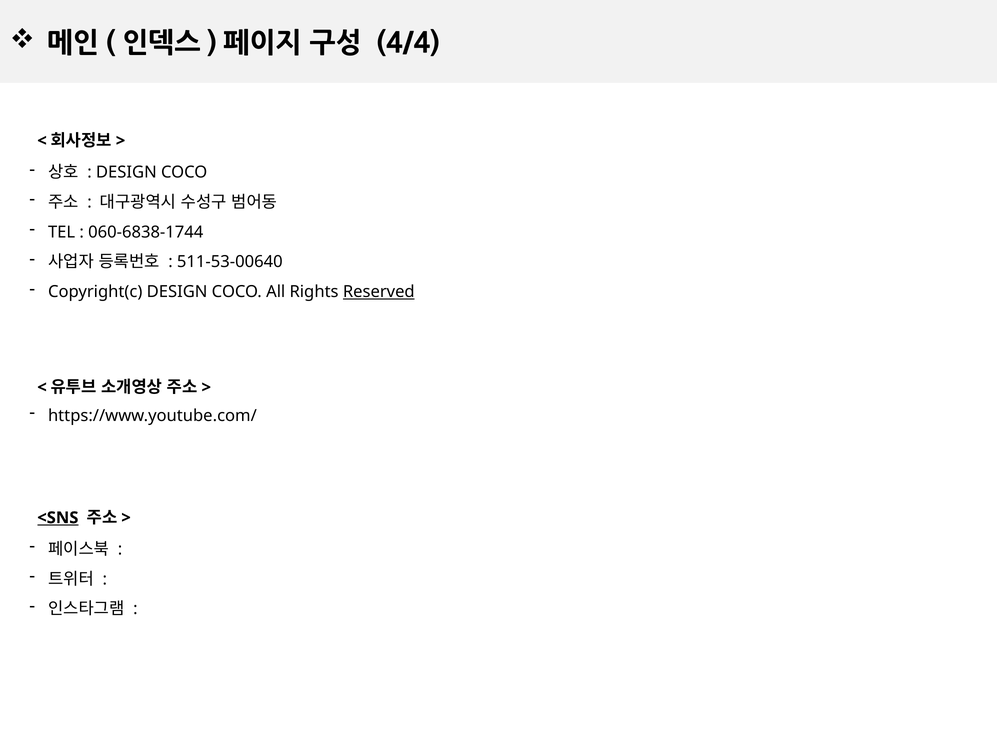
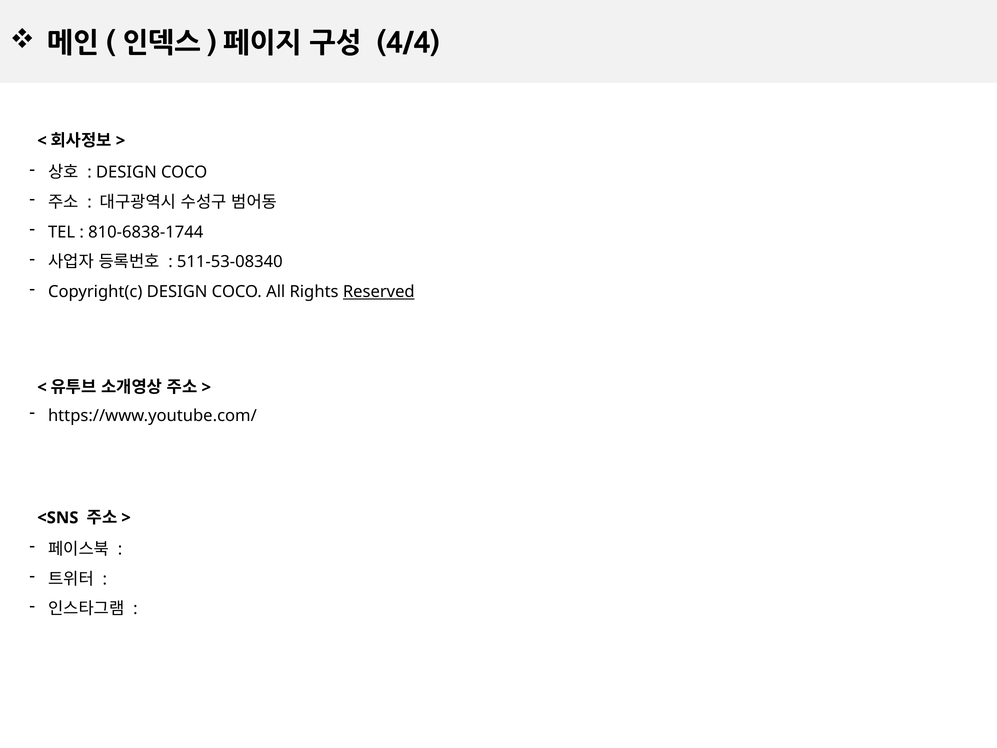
060-6838-1744: 060-6838-1744 -> 810-6838-1744 (146, 232)
511-53-00640: 511-53-00640 -> 511-53-08340 (230, 262)
<SNS underline: present -> none (58, 518)
